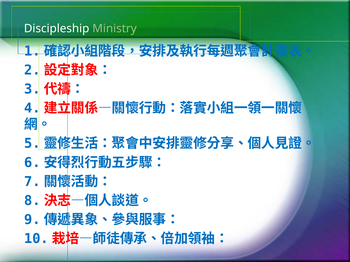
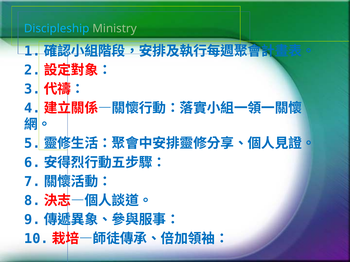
Discipleship colour: white -> light blue (57, 29)
